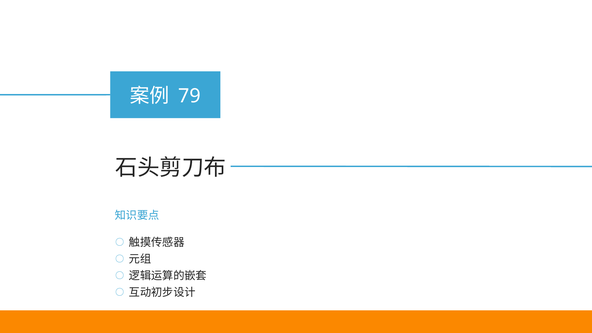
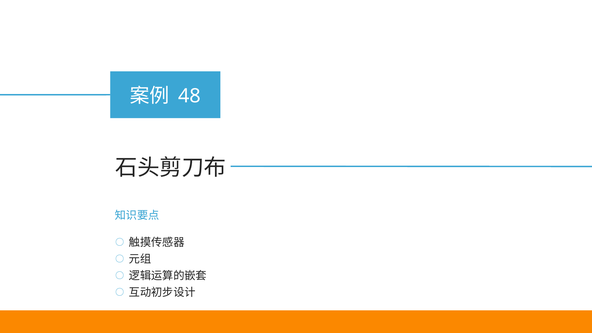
79: 79 -> 48 (190, 96)
